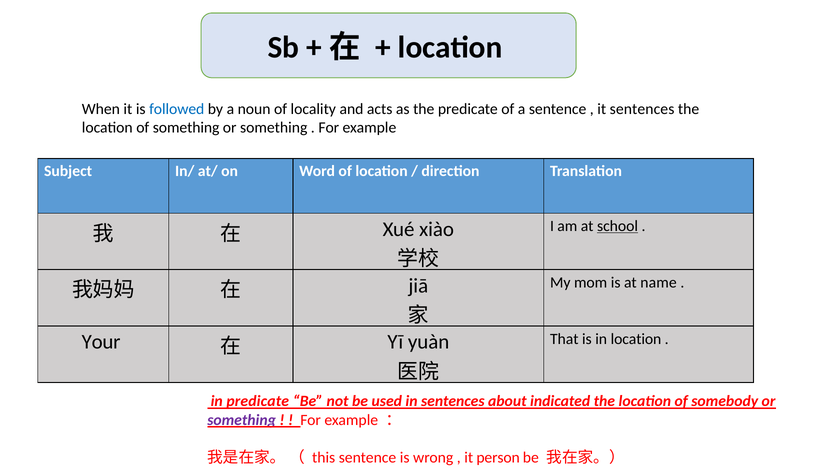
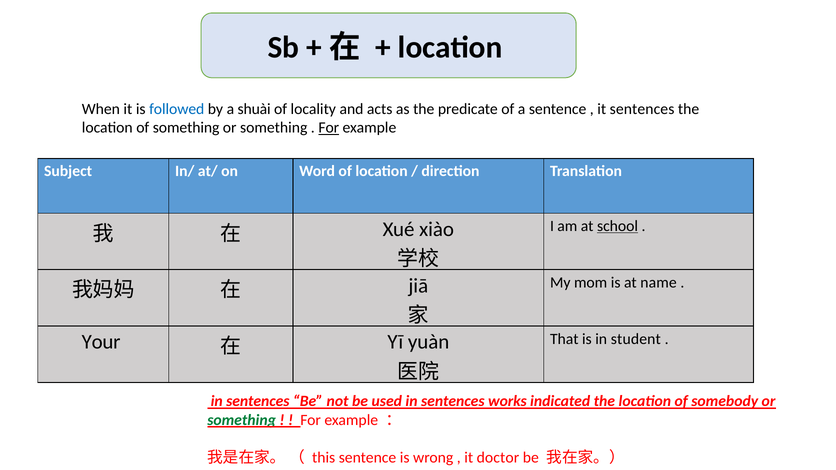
noun: noun -> shuài (254, 109)
For underline: none -> present (329, 128)
in location: location -> student (636, 339)
predicate: predicate -> sentences (258, 402)
about: about -> works (507, 402)
something colour: purple -> green (242, 420)
person: person -> doctor (498, 458)
